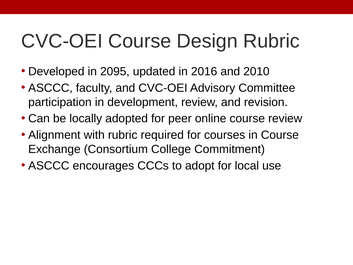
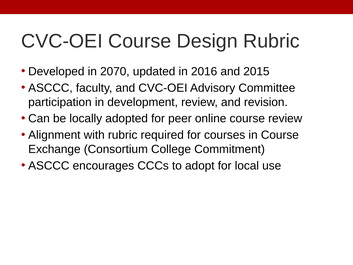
2095: 2095 -> 2070 (115, 71)
2010: 2010 -> 2015 (256, 71)
